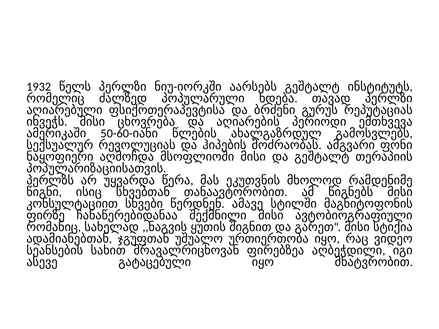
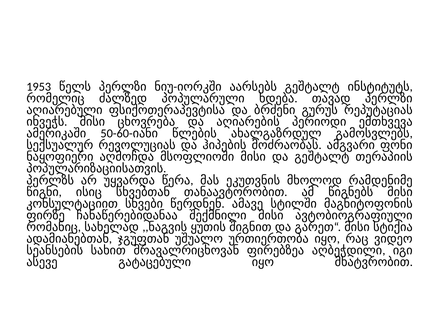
1932: 1932 -> 1953 (39, 87)
